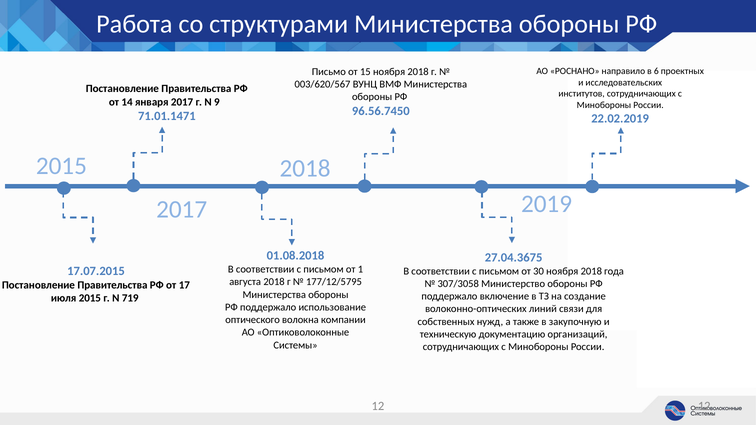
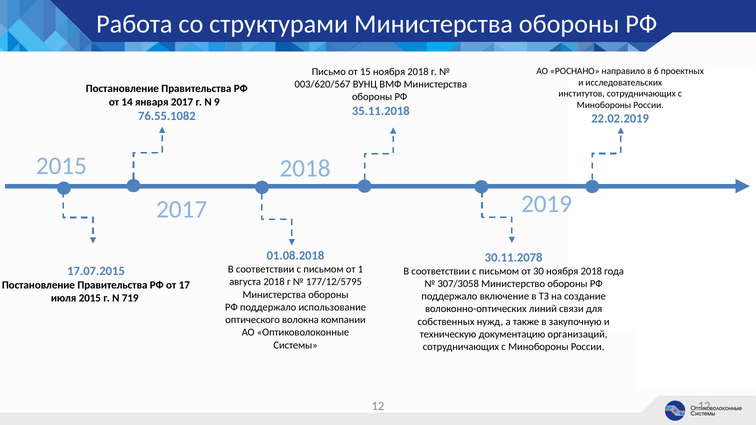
96.56.7450: 96.56.7450 -> 35.11.2018 (381, 111)
71.01.1471: 71.01.1471 -> 76.55.1082 (167, 116)
27.04.3675: 27.04.3675 -> 30.11.2078 (514, 258)
